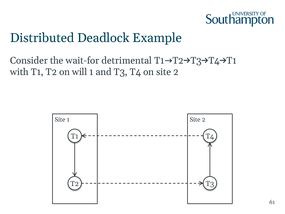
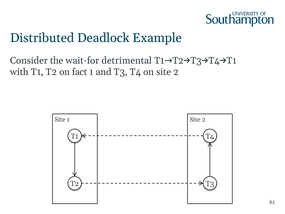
will: will -> fact (80, 72)
